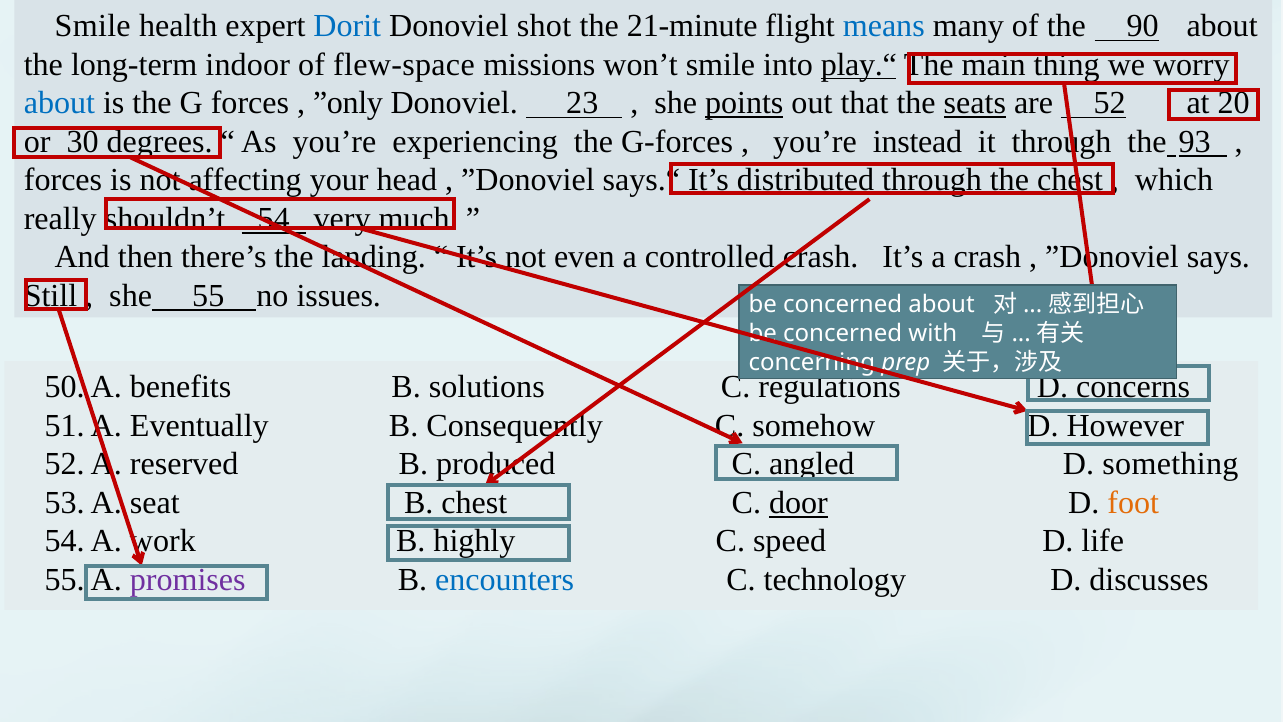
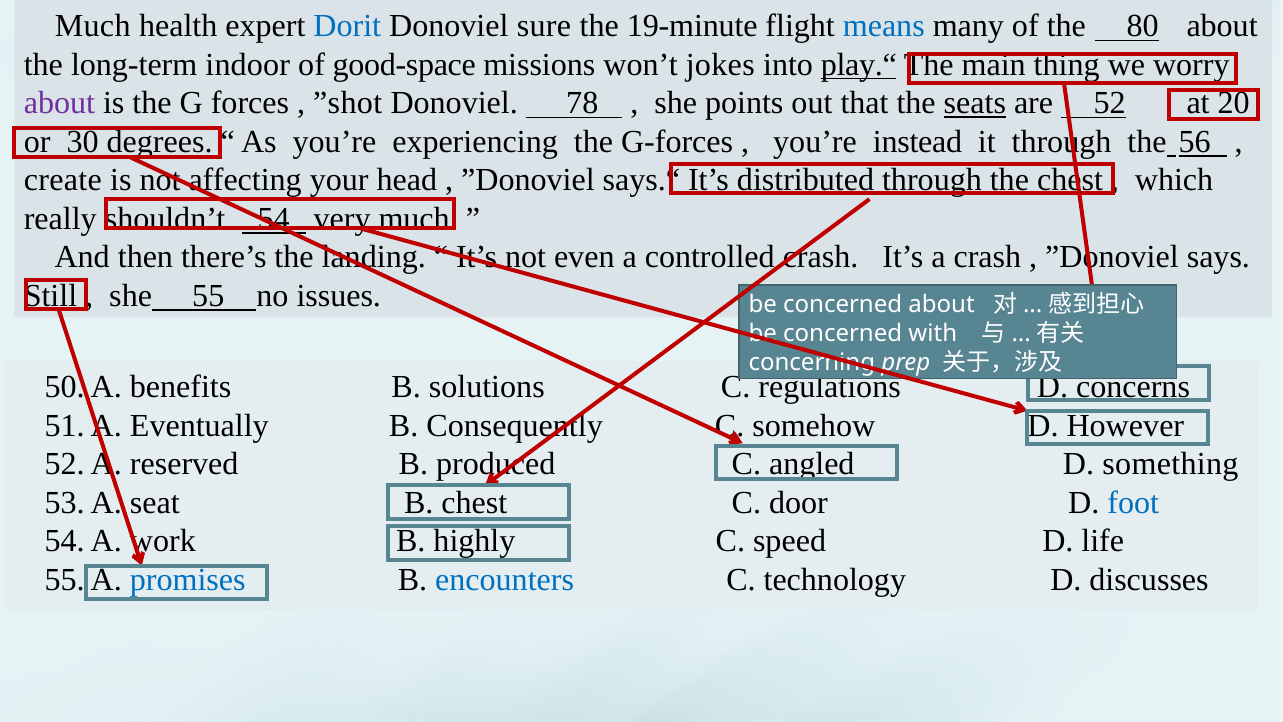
Smile: Smile -> Much (93, 26)
shot: shot -> sure (544, 26)
21-minute: 21-minute -> 19-minute (692, 26)
90: 90 -> 80 (1143, 26)
flew-space: flew-space -> good-space (404, 65)
won’t smile: smile -> jokes (720, 65)
about colour: blue -> purple (59, 103)
”only: ”only -> ”shot (348, 103)
23: 23 -> 78 (582, 103)
points underline: present -> none (744, 103)
93: 93 -> 56 (1195, 142)
forces: forces -> create (63, 180)
door underline: present -> none (798, 503)
foot colour: orange -> blue (1133, 503)
promises colour: purple -> blue (188, 580)
